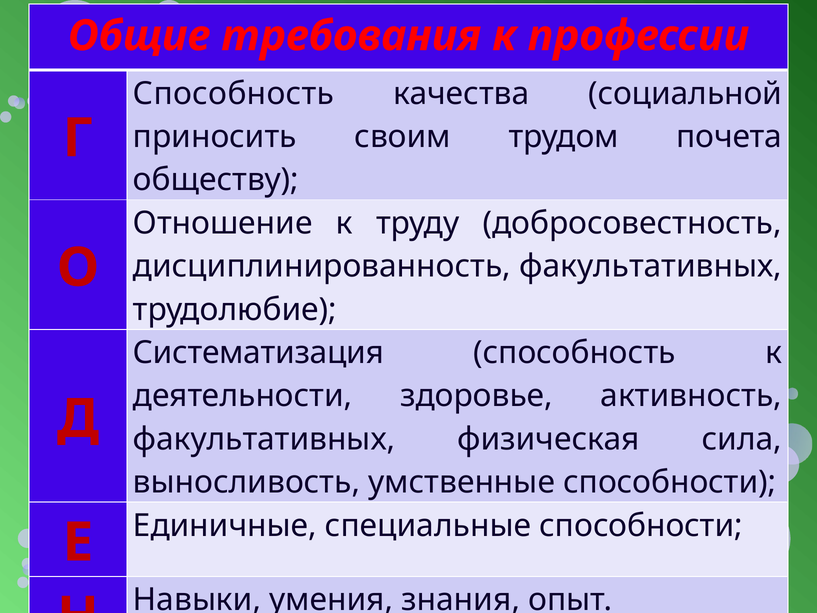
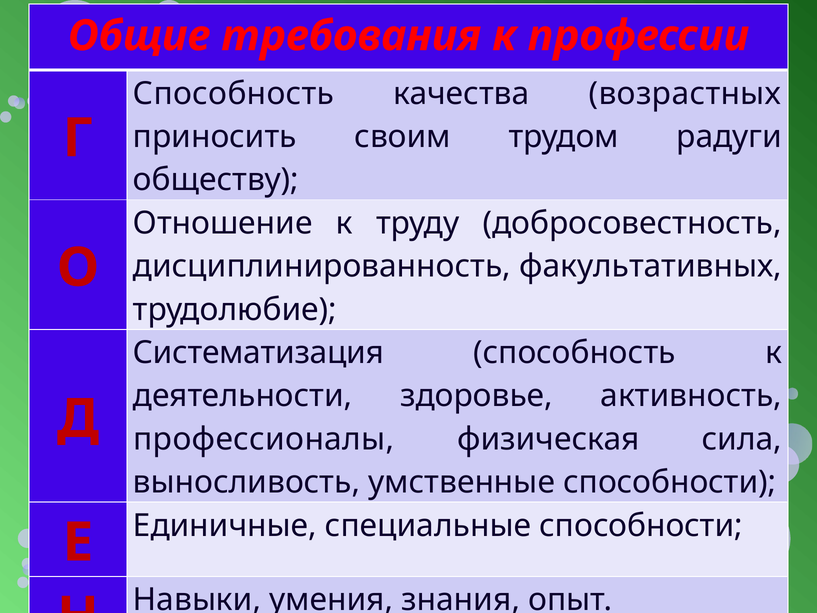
социальной: социальной -> возрастных (685, 94)
почета: почета -> радуги (729, 137)
факультативных: факультативных -> профессионалы (264, 439)
